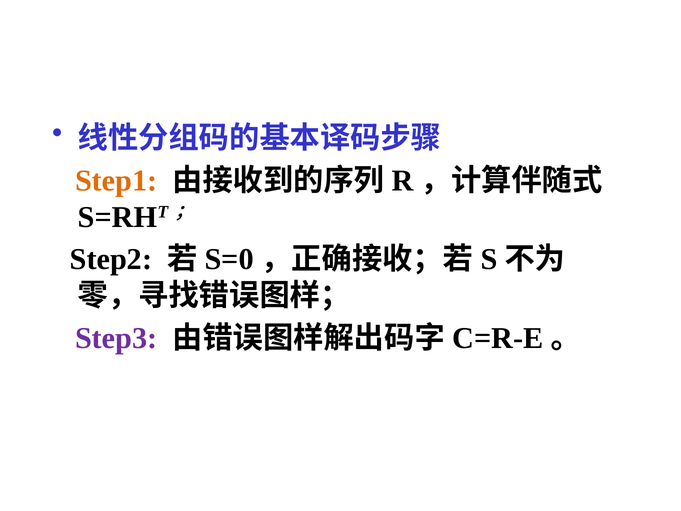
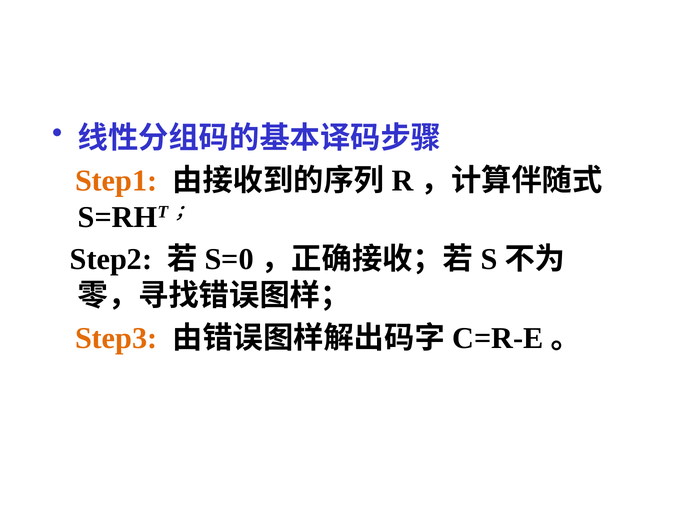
Step3 colour: purple -> orange (116, 338)
